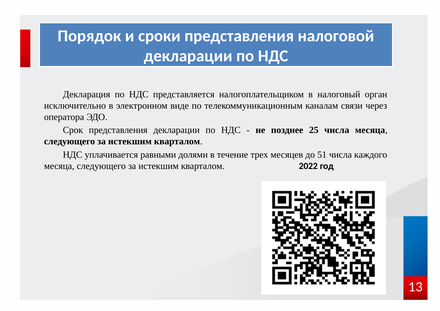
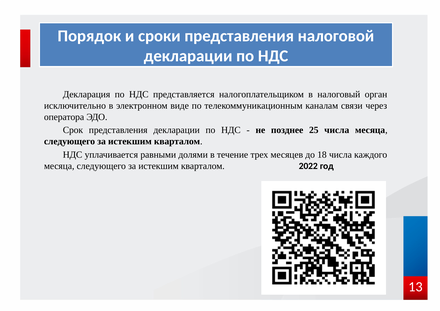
51: 51 -> 18 (322, 155)
